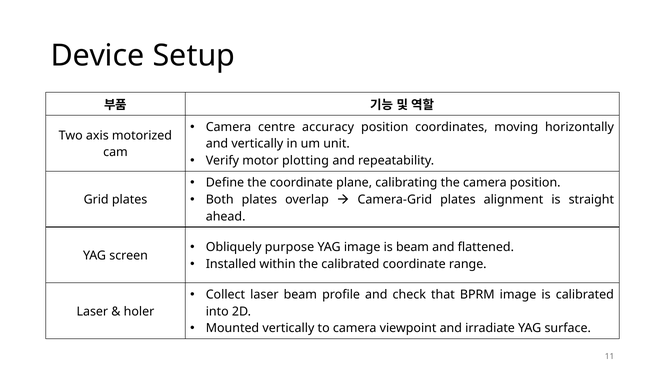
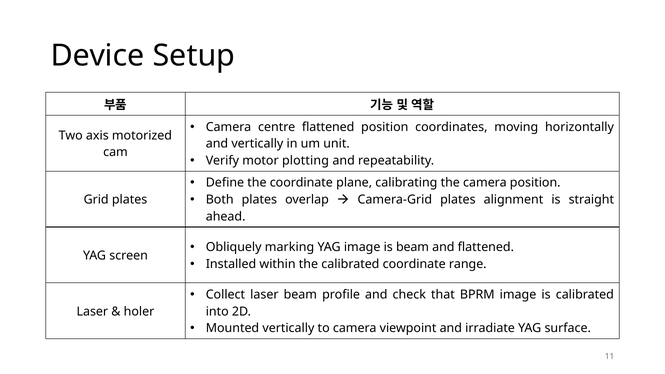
centre accuracy: accuracy -> flattened (328, 127)
purpose: purpose -> marking (290, 247)
